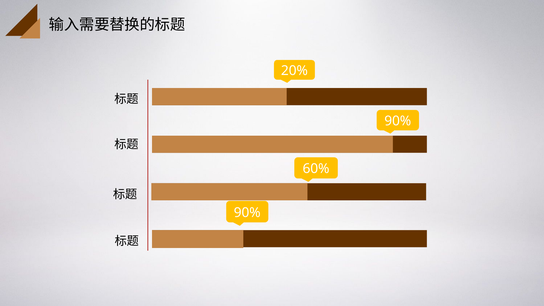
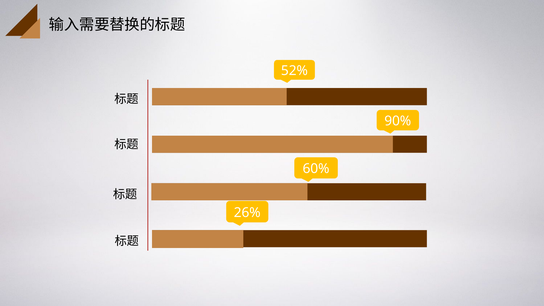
20%: 20% -> 52% (294, 71)
90%: 90% -> 26% (247, 213)
